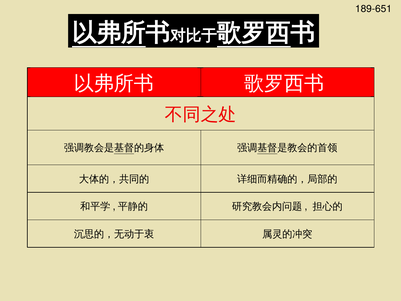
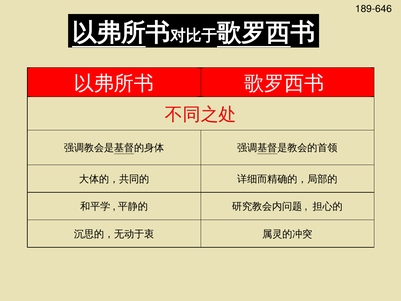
189-651: 189-651 -> 189-646 (373, 9)
